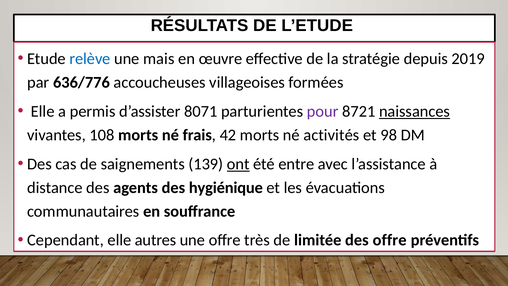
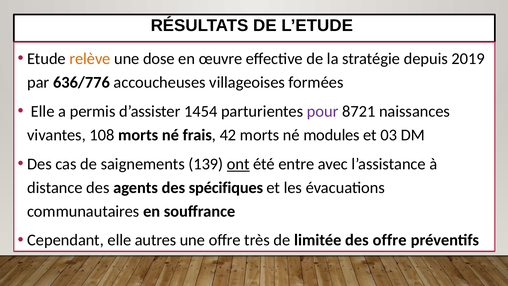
relève colour: blue -> orange (90, 59)
mais: mais -> dose (159, 59)
8071: 8071 -> 1454 (201, 111)
naissances underline: present -> none (415, 111)
activités: activités -> modules (332, 135)
98: 98 -> 03 (389, 135)
hygiénique: hygiénique -> spécifiques (226, 187)
